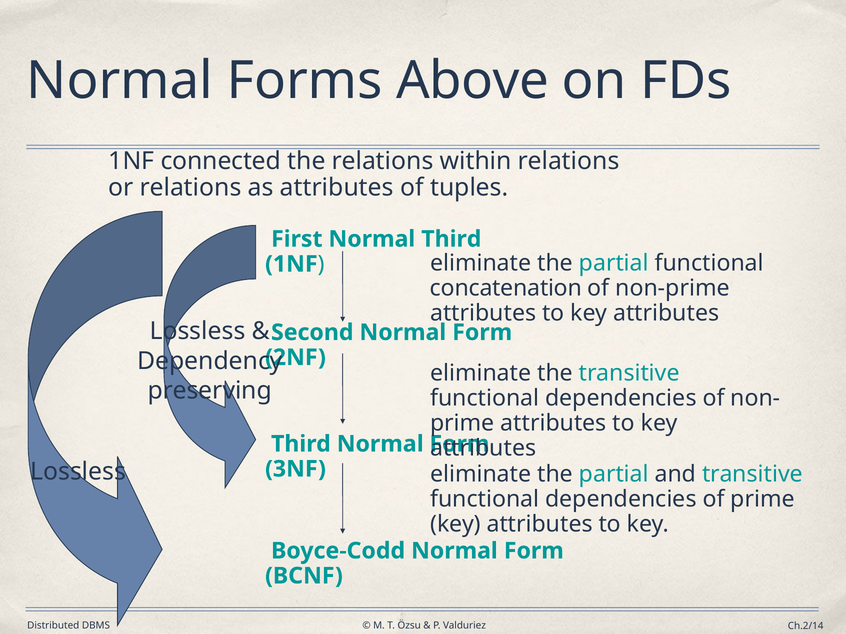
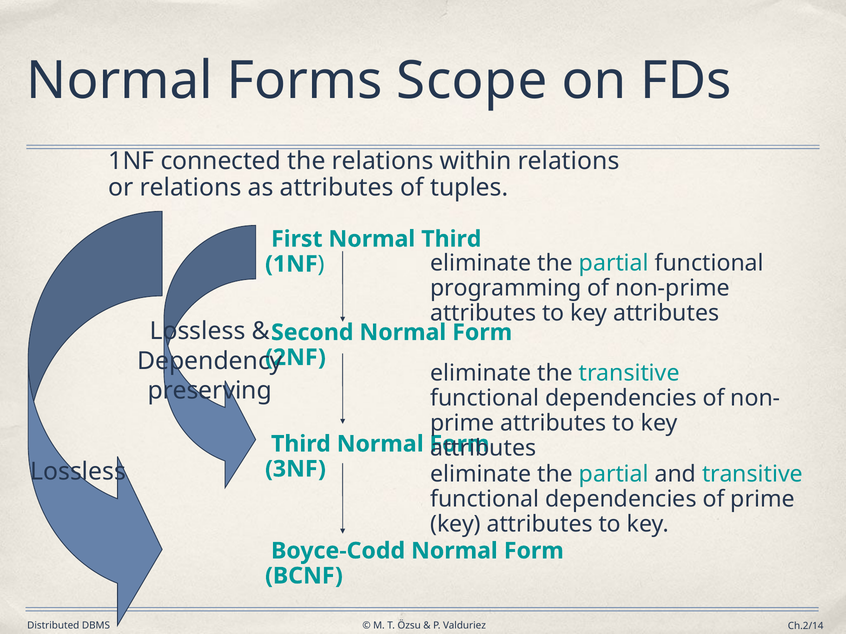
Above: Above -> Scope (472, 81)
concatenation: concatenation -> programming (506, 288)
